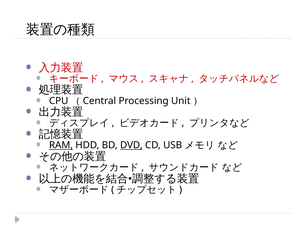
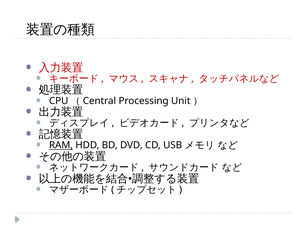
DVD underline: present -> none (131, 145)
